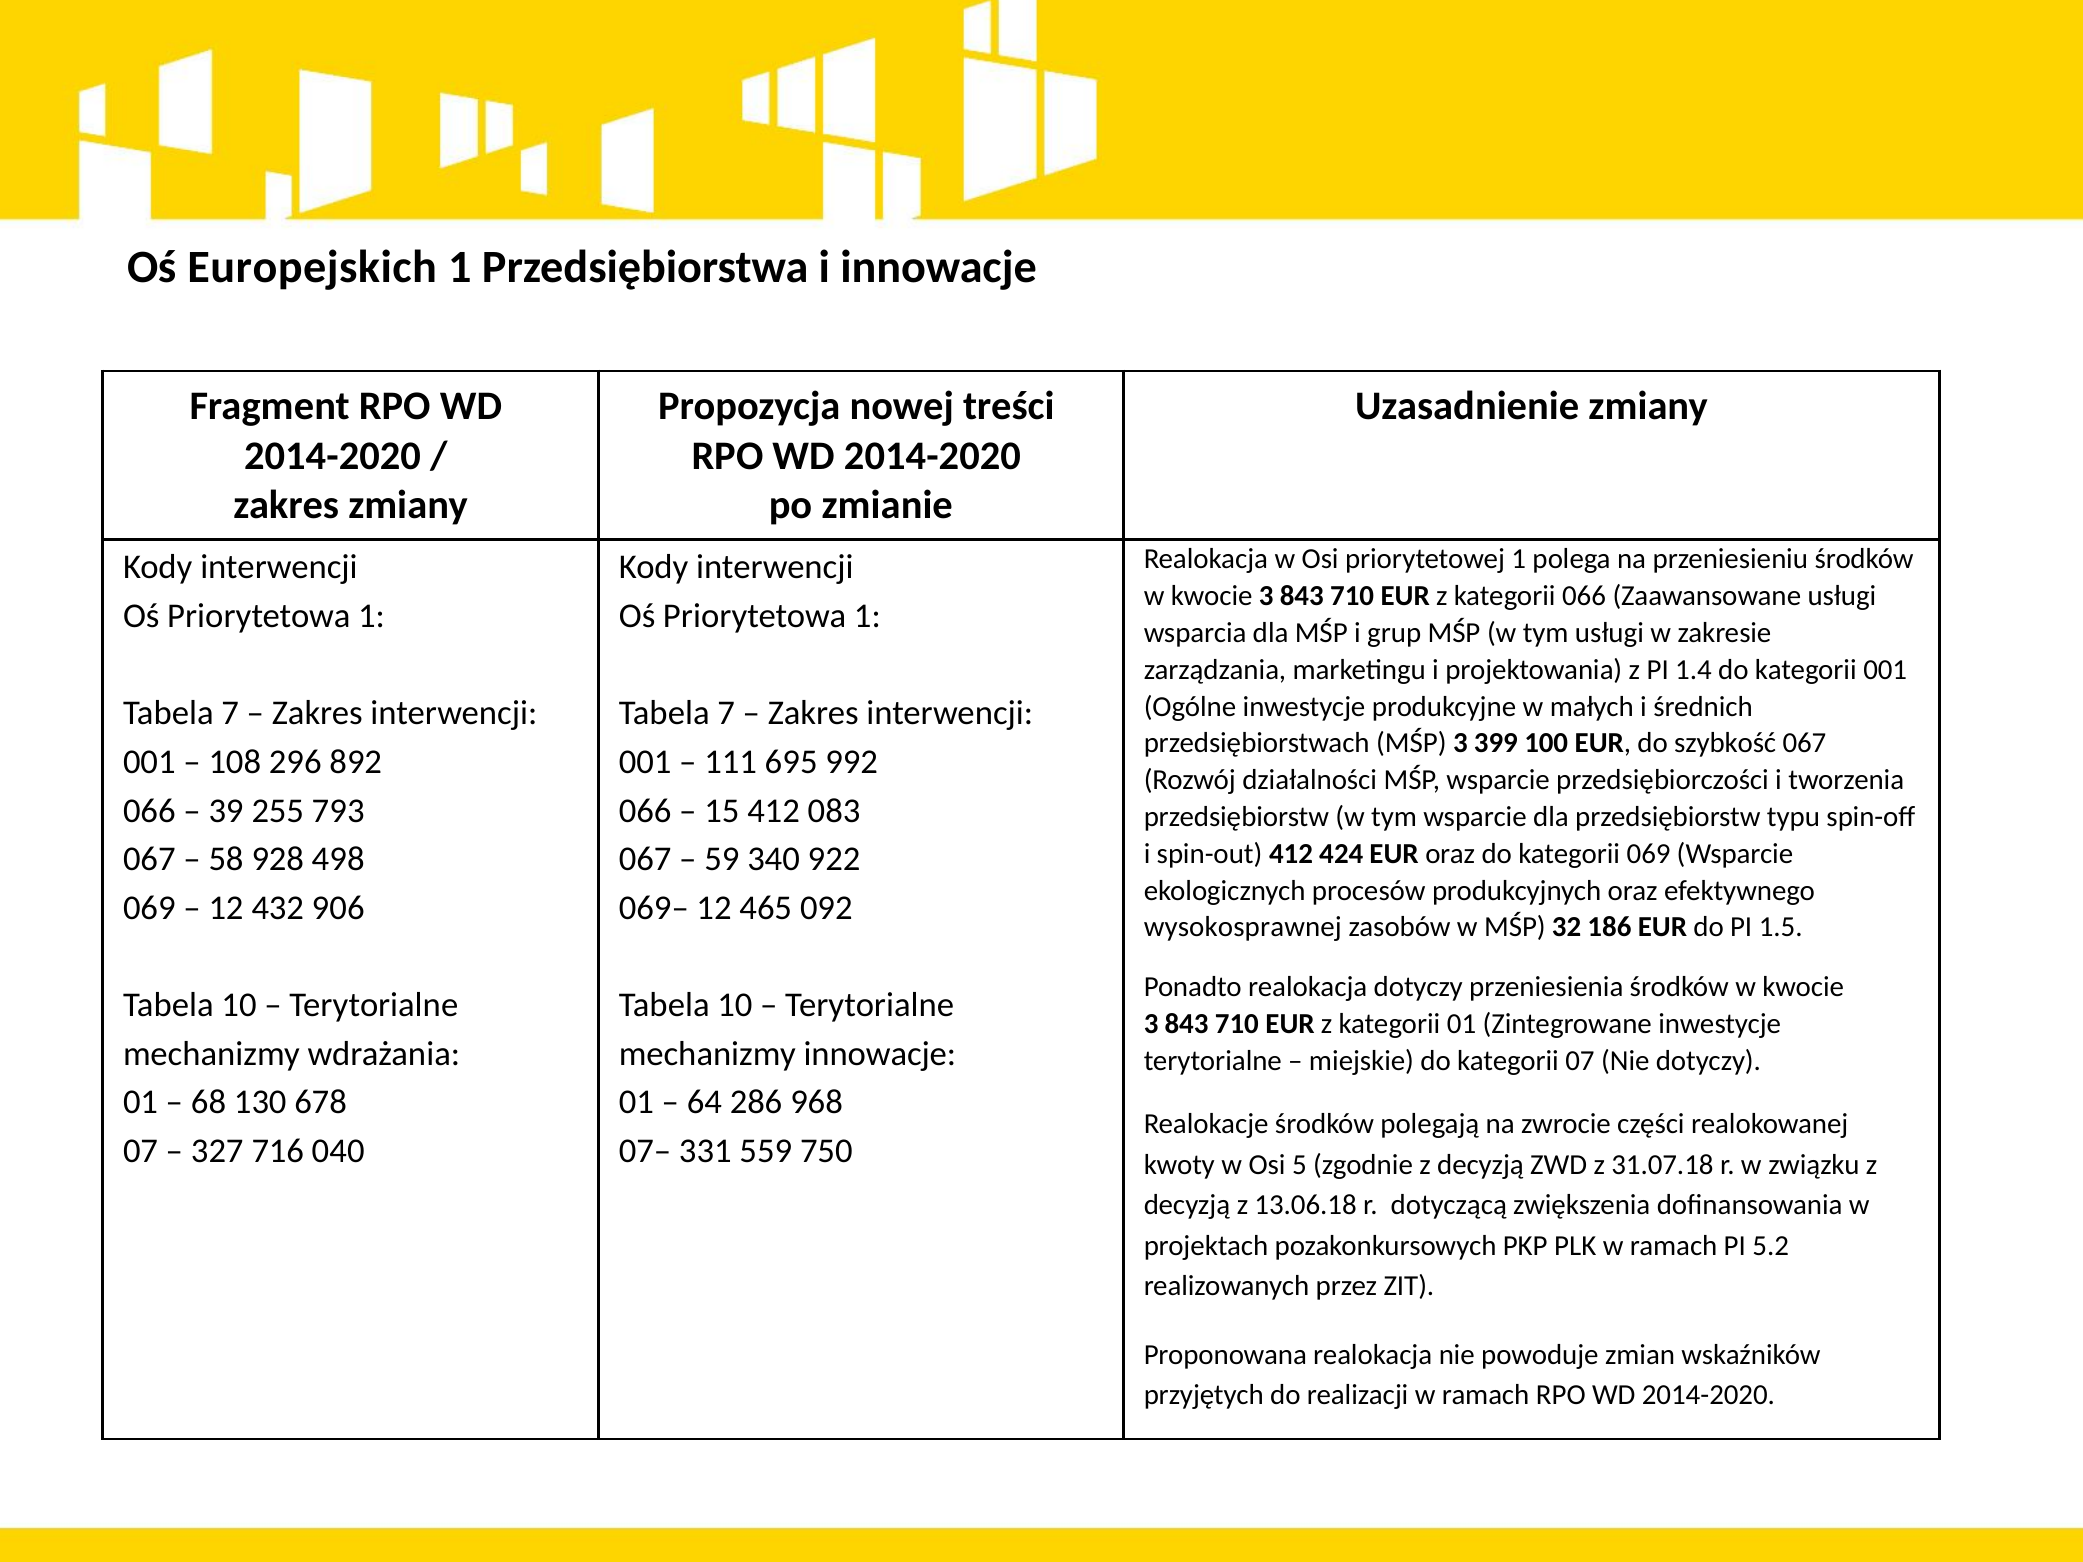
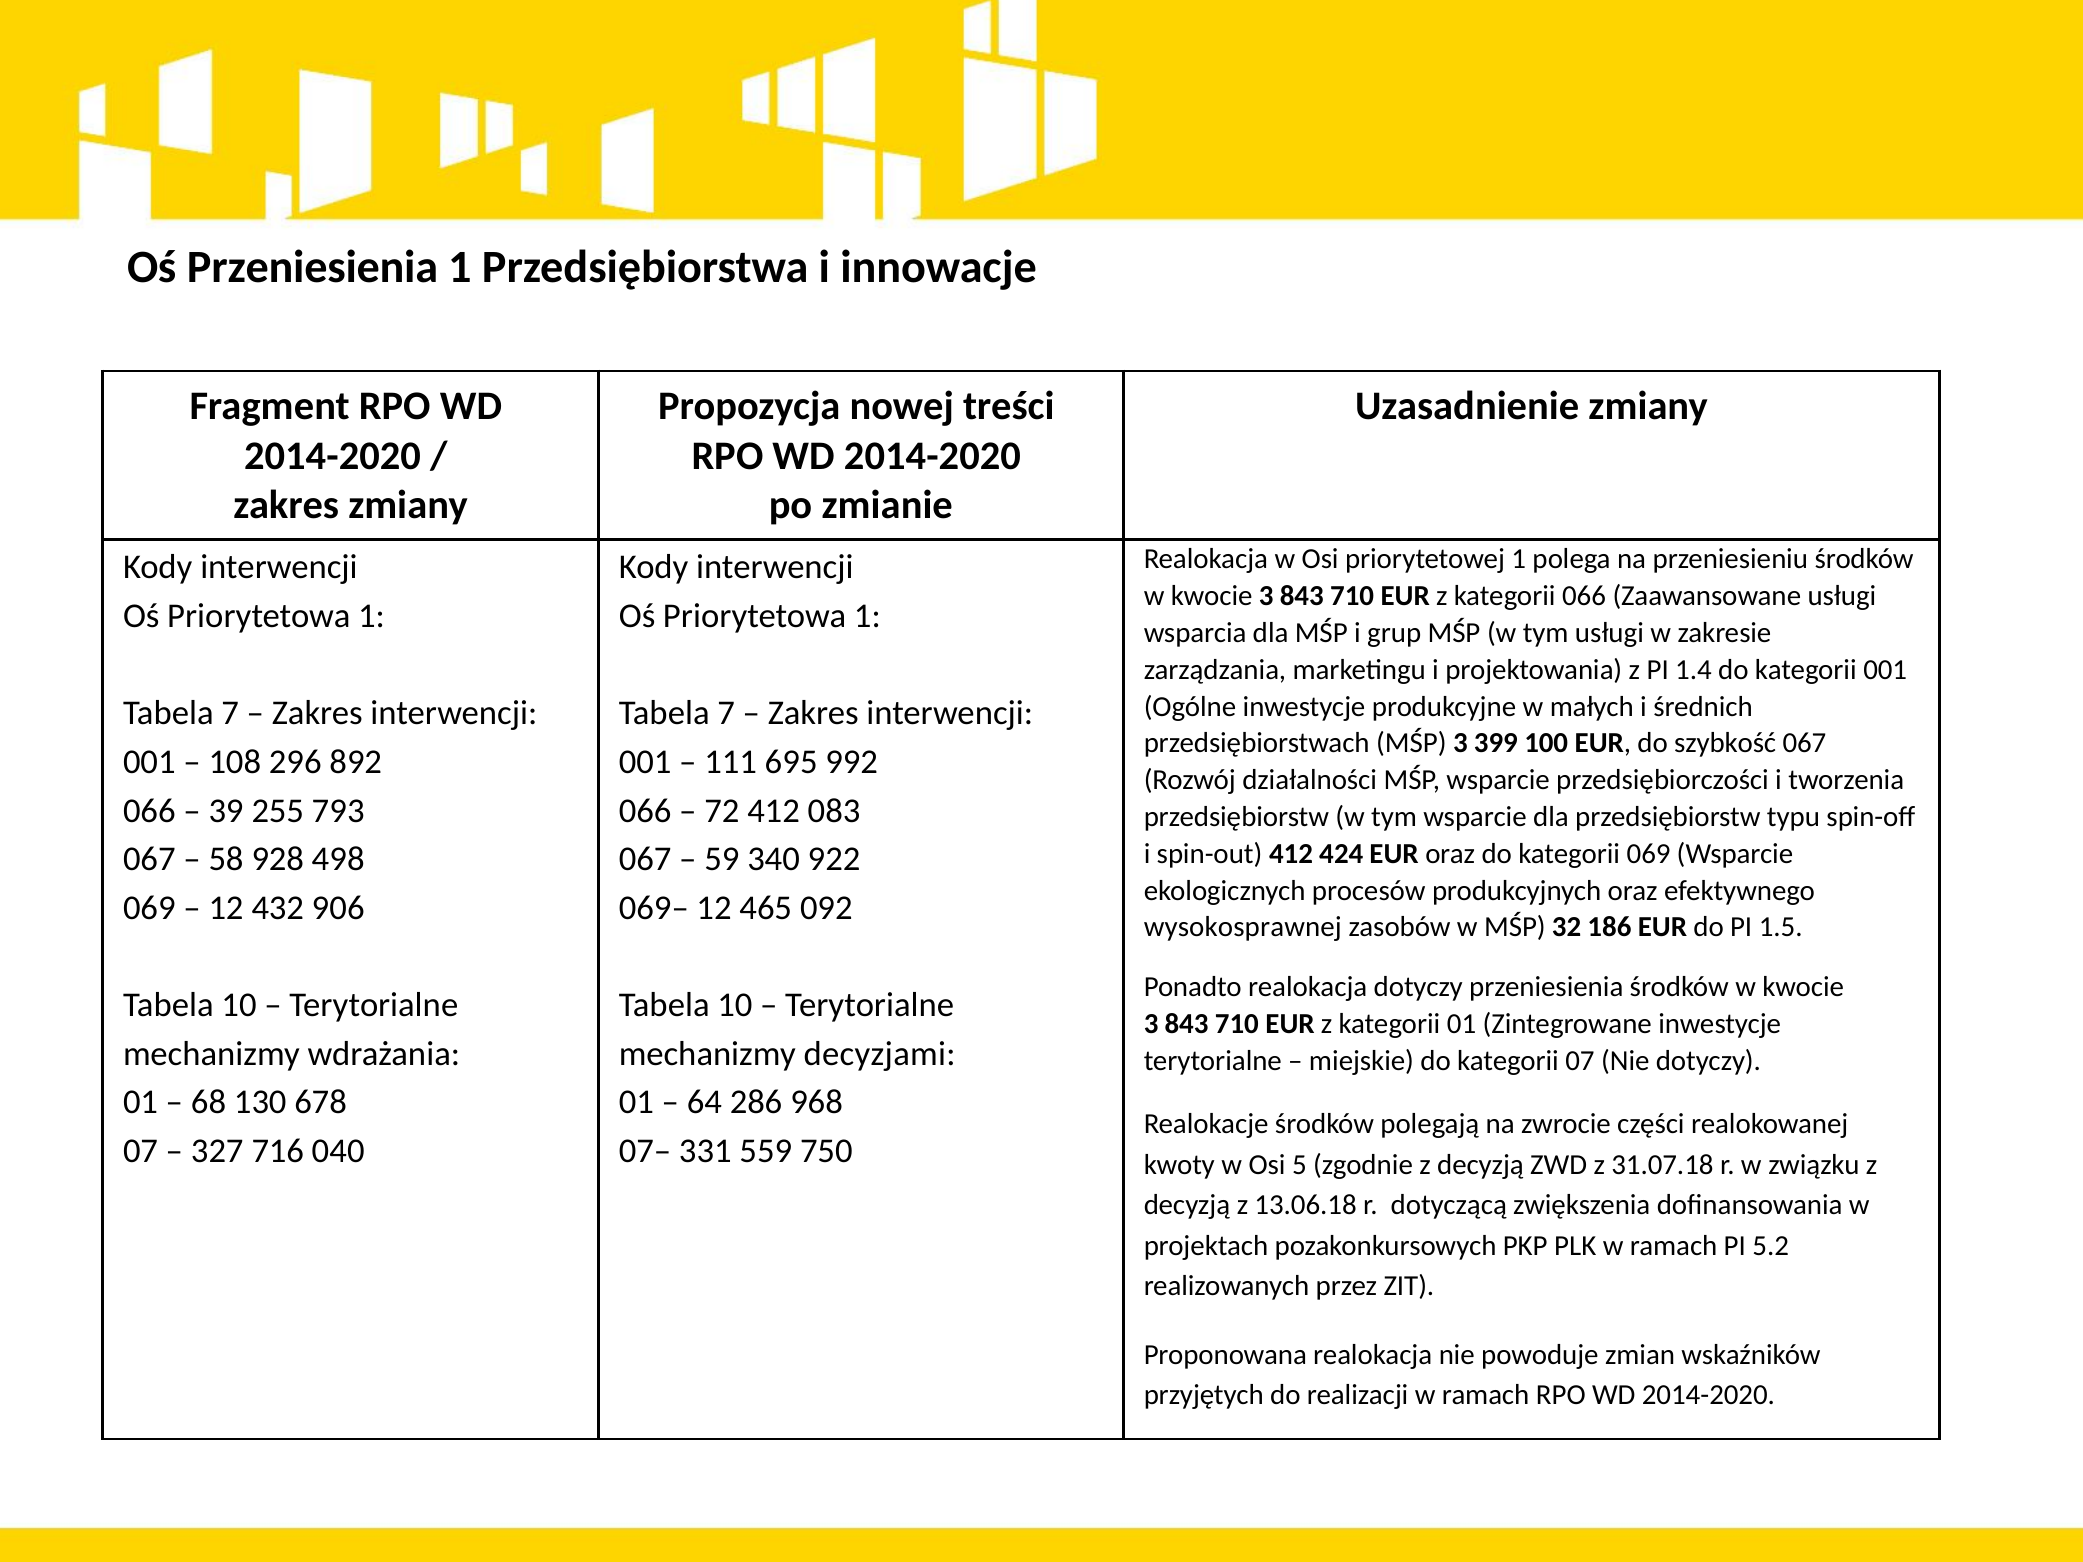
Oś Europejskich: Europejskich -> Przeniesienia (313, 268)
15: 15 -> 72 (722, 811)
mechanizmy innowacje: innowacje -> decyzjami (880, 1054)
